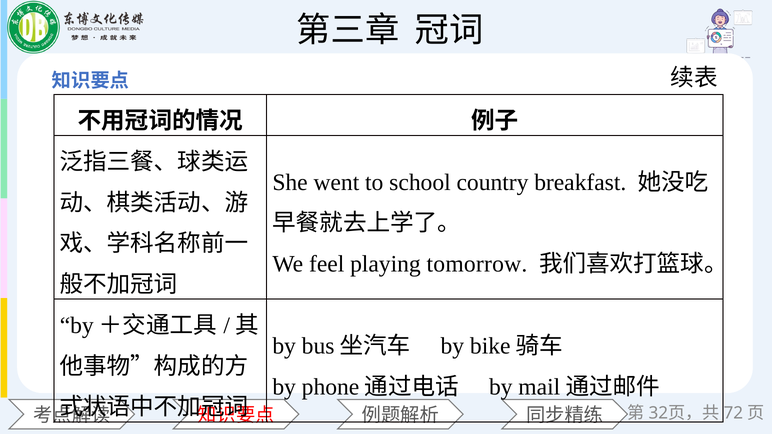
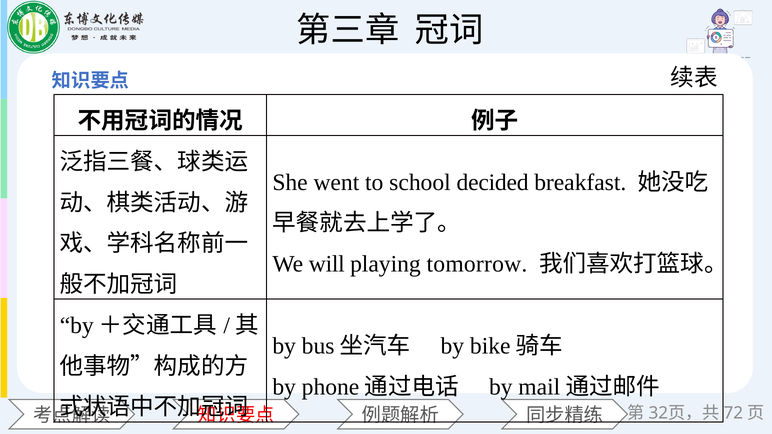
country: country -> decided (493, 182)
feel: feel -> will (327, 264)
